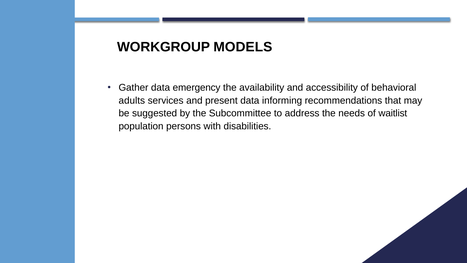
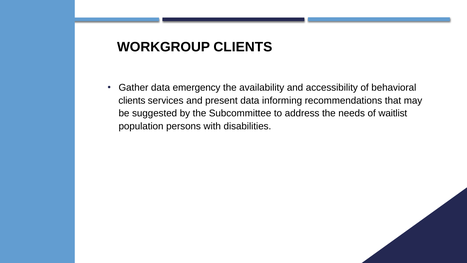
WORKGROUP MODELS: MODELS -> CLIENTS (243, 47)
adults: adults -> clients (132, 100)
